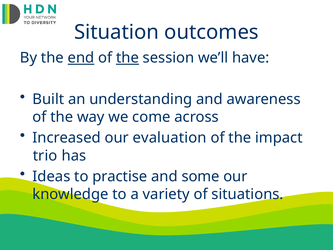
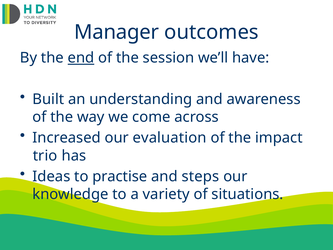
Situation: Situation -> Manager (117, 32)
the underline: present -> none (127, 58)
some: some -> steps (200, 176)
